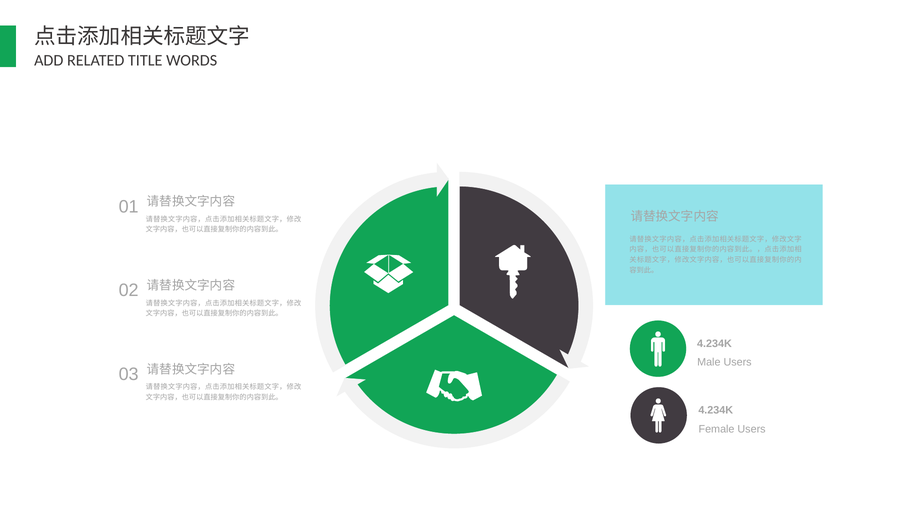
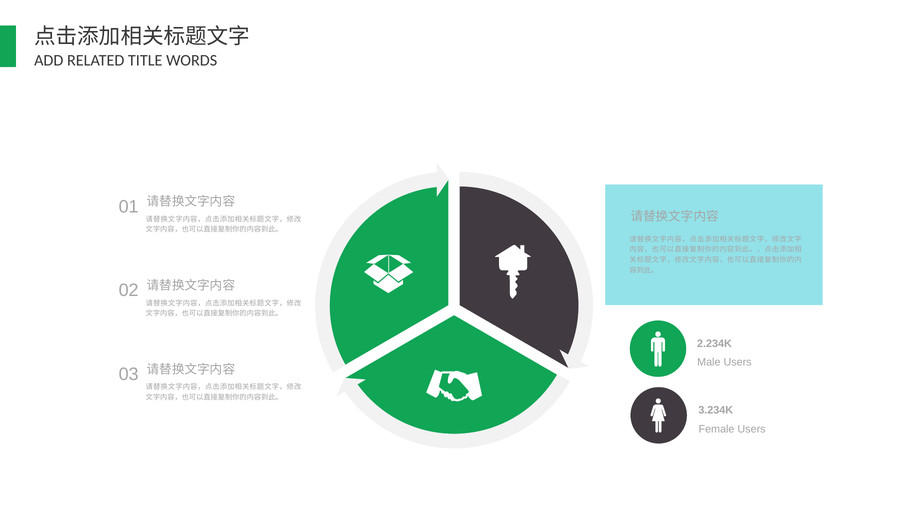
4.234K: 4.234K -> 2.234K (714, 344)
4.234K: 4.234K -> 3.234K (716, 410)
